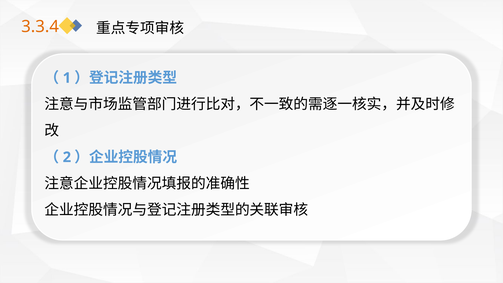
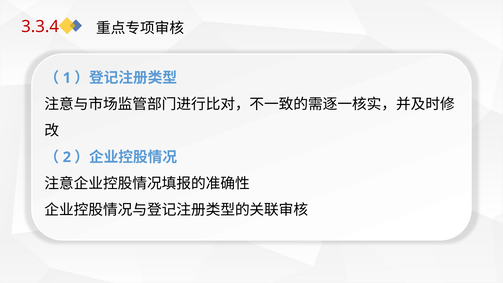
3.3.4 colour: orange -> red (40, 27)
